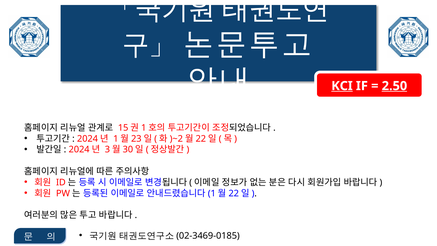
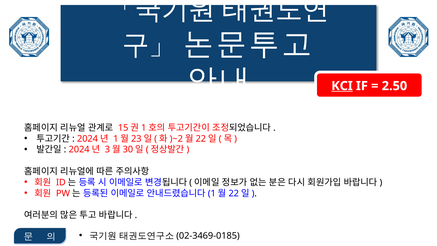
2.50 underline: present -> none (394, 86)
